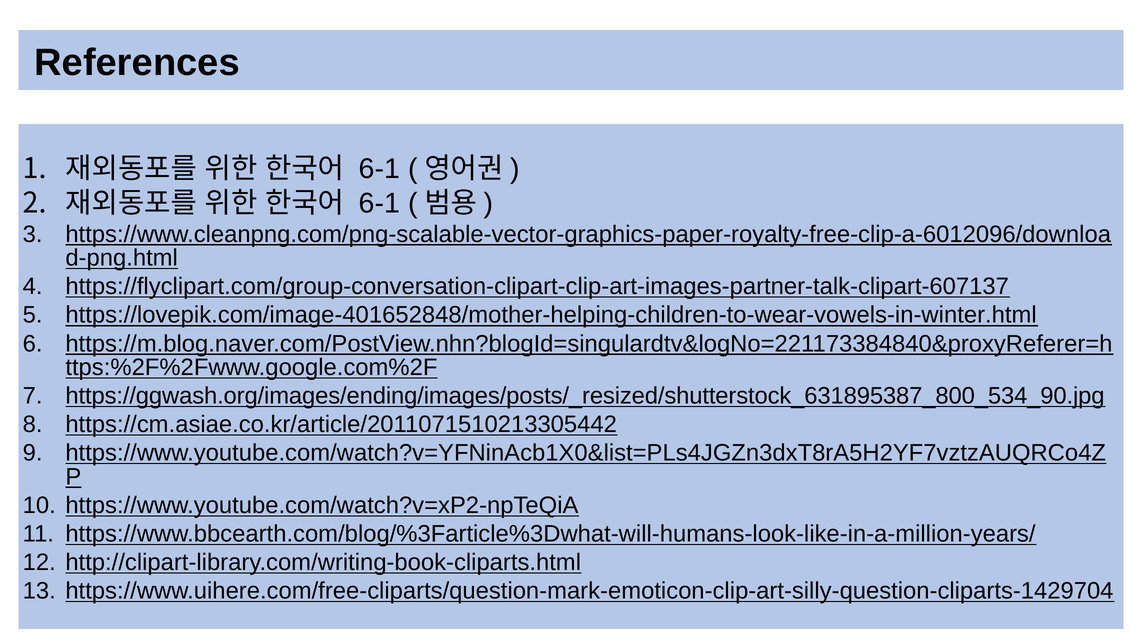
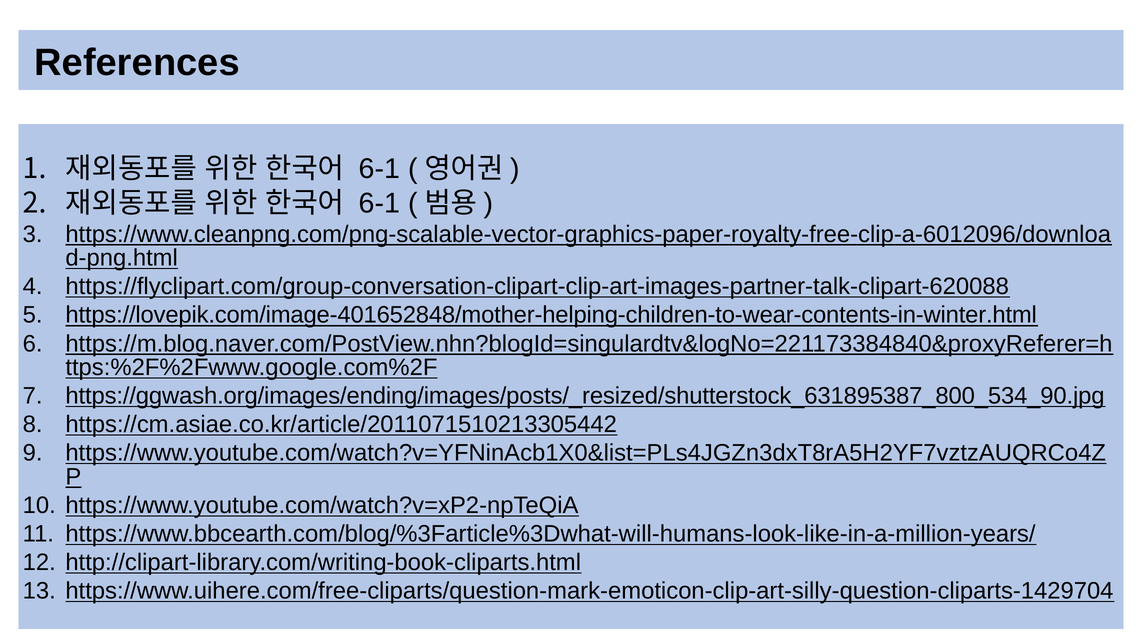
https://flyclipart.com/group-conversation-clipart-clip-art-images-partner-talk-clipart-607137: https://flyclipart.com/group-conversation-clipart-clip-art-images-partner-talk-clipart-607137 -> https://flyclipart.com/group-conversation-clipart-clip-art-images-partner-talk-clipart-620088 (537, 287)
https://lovepik.com/image-401652848/mother-helping-children-to-wear-vowels-in-winter.html: https://lovepik.com/image-401652848/mother-helping-children-to-wear-vowels-in-winter.html -> https://lovepik.com/image-401652848/mother-helping-children-to-wear-contents-in-winter.html (551, 315)
